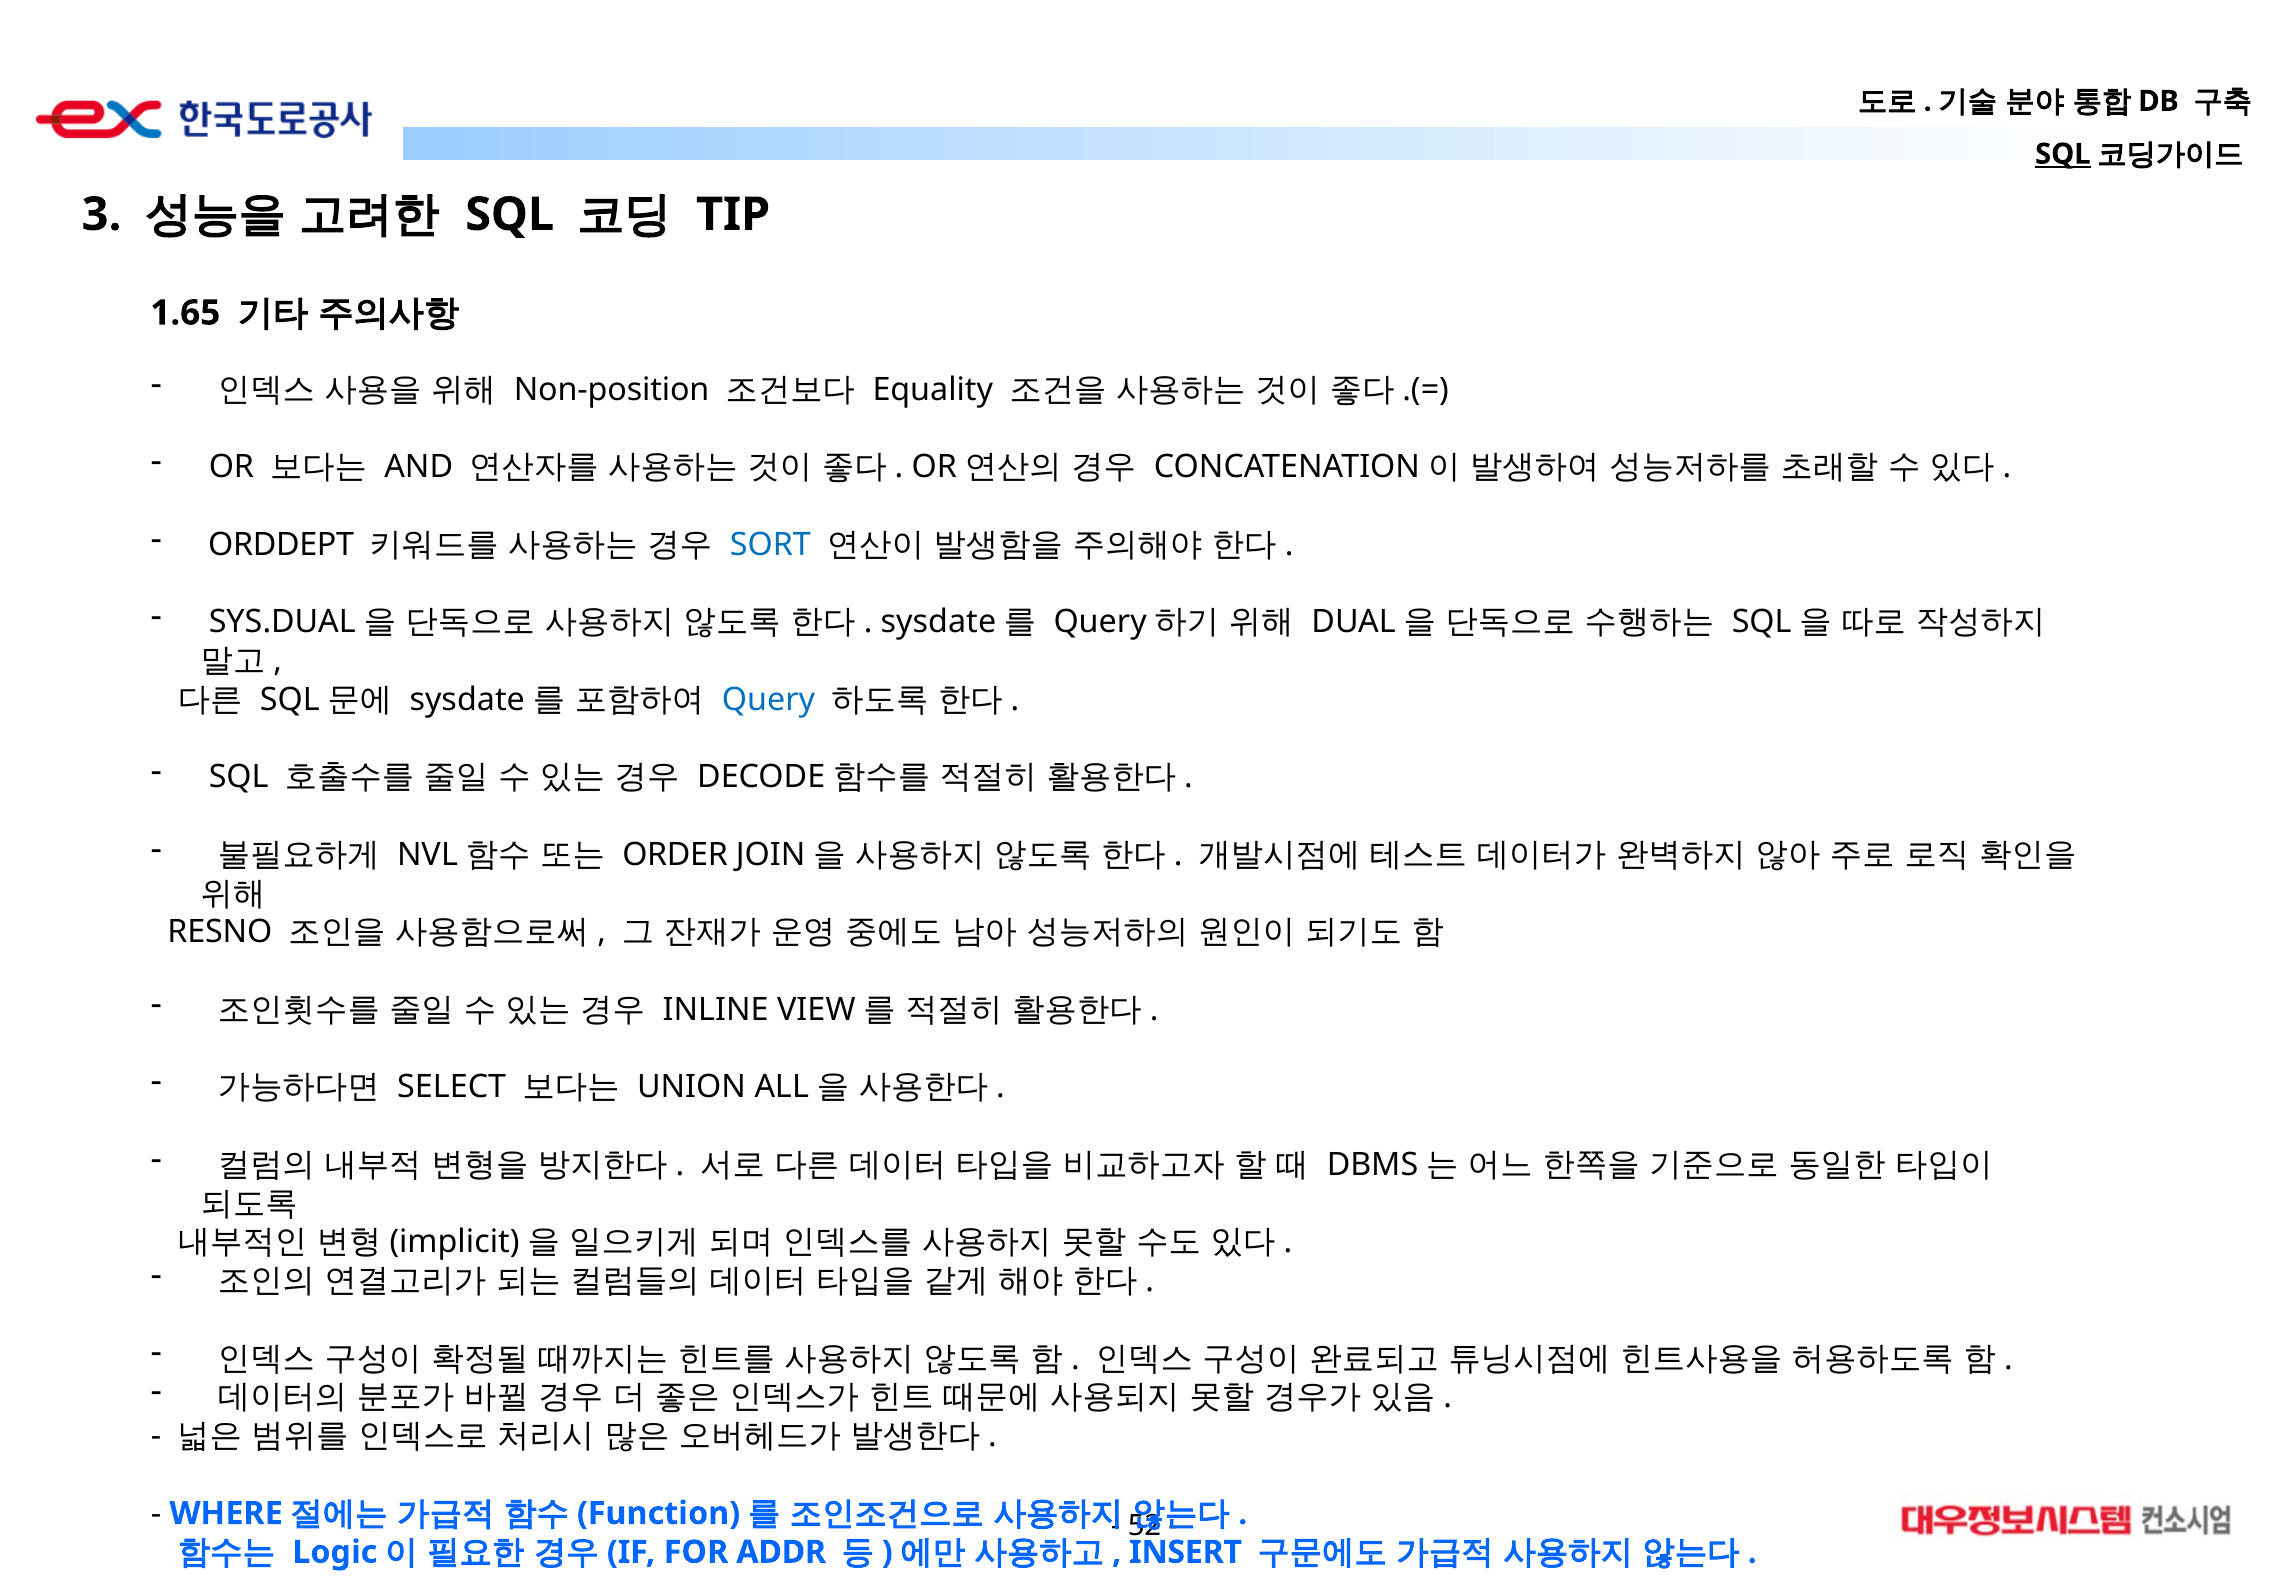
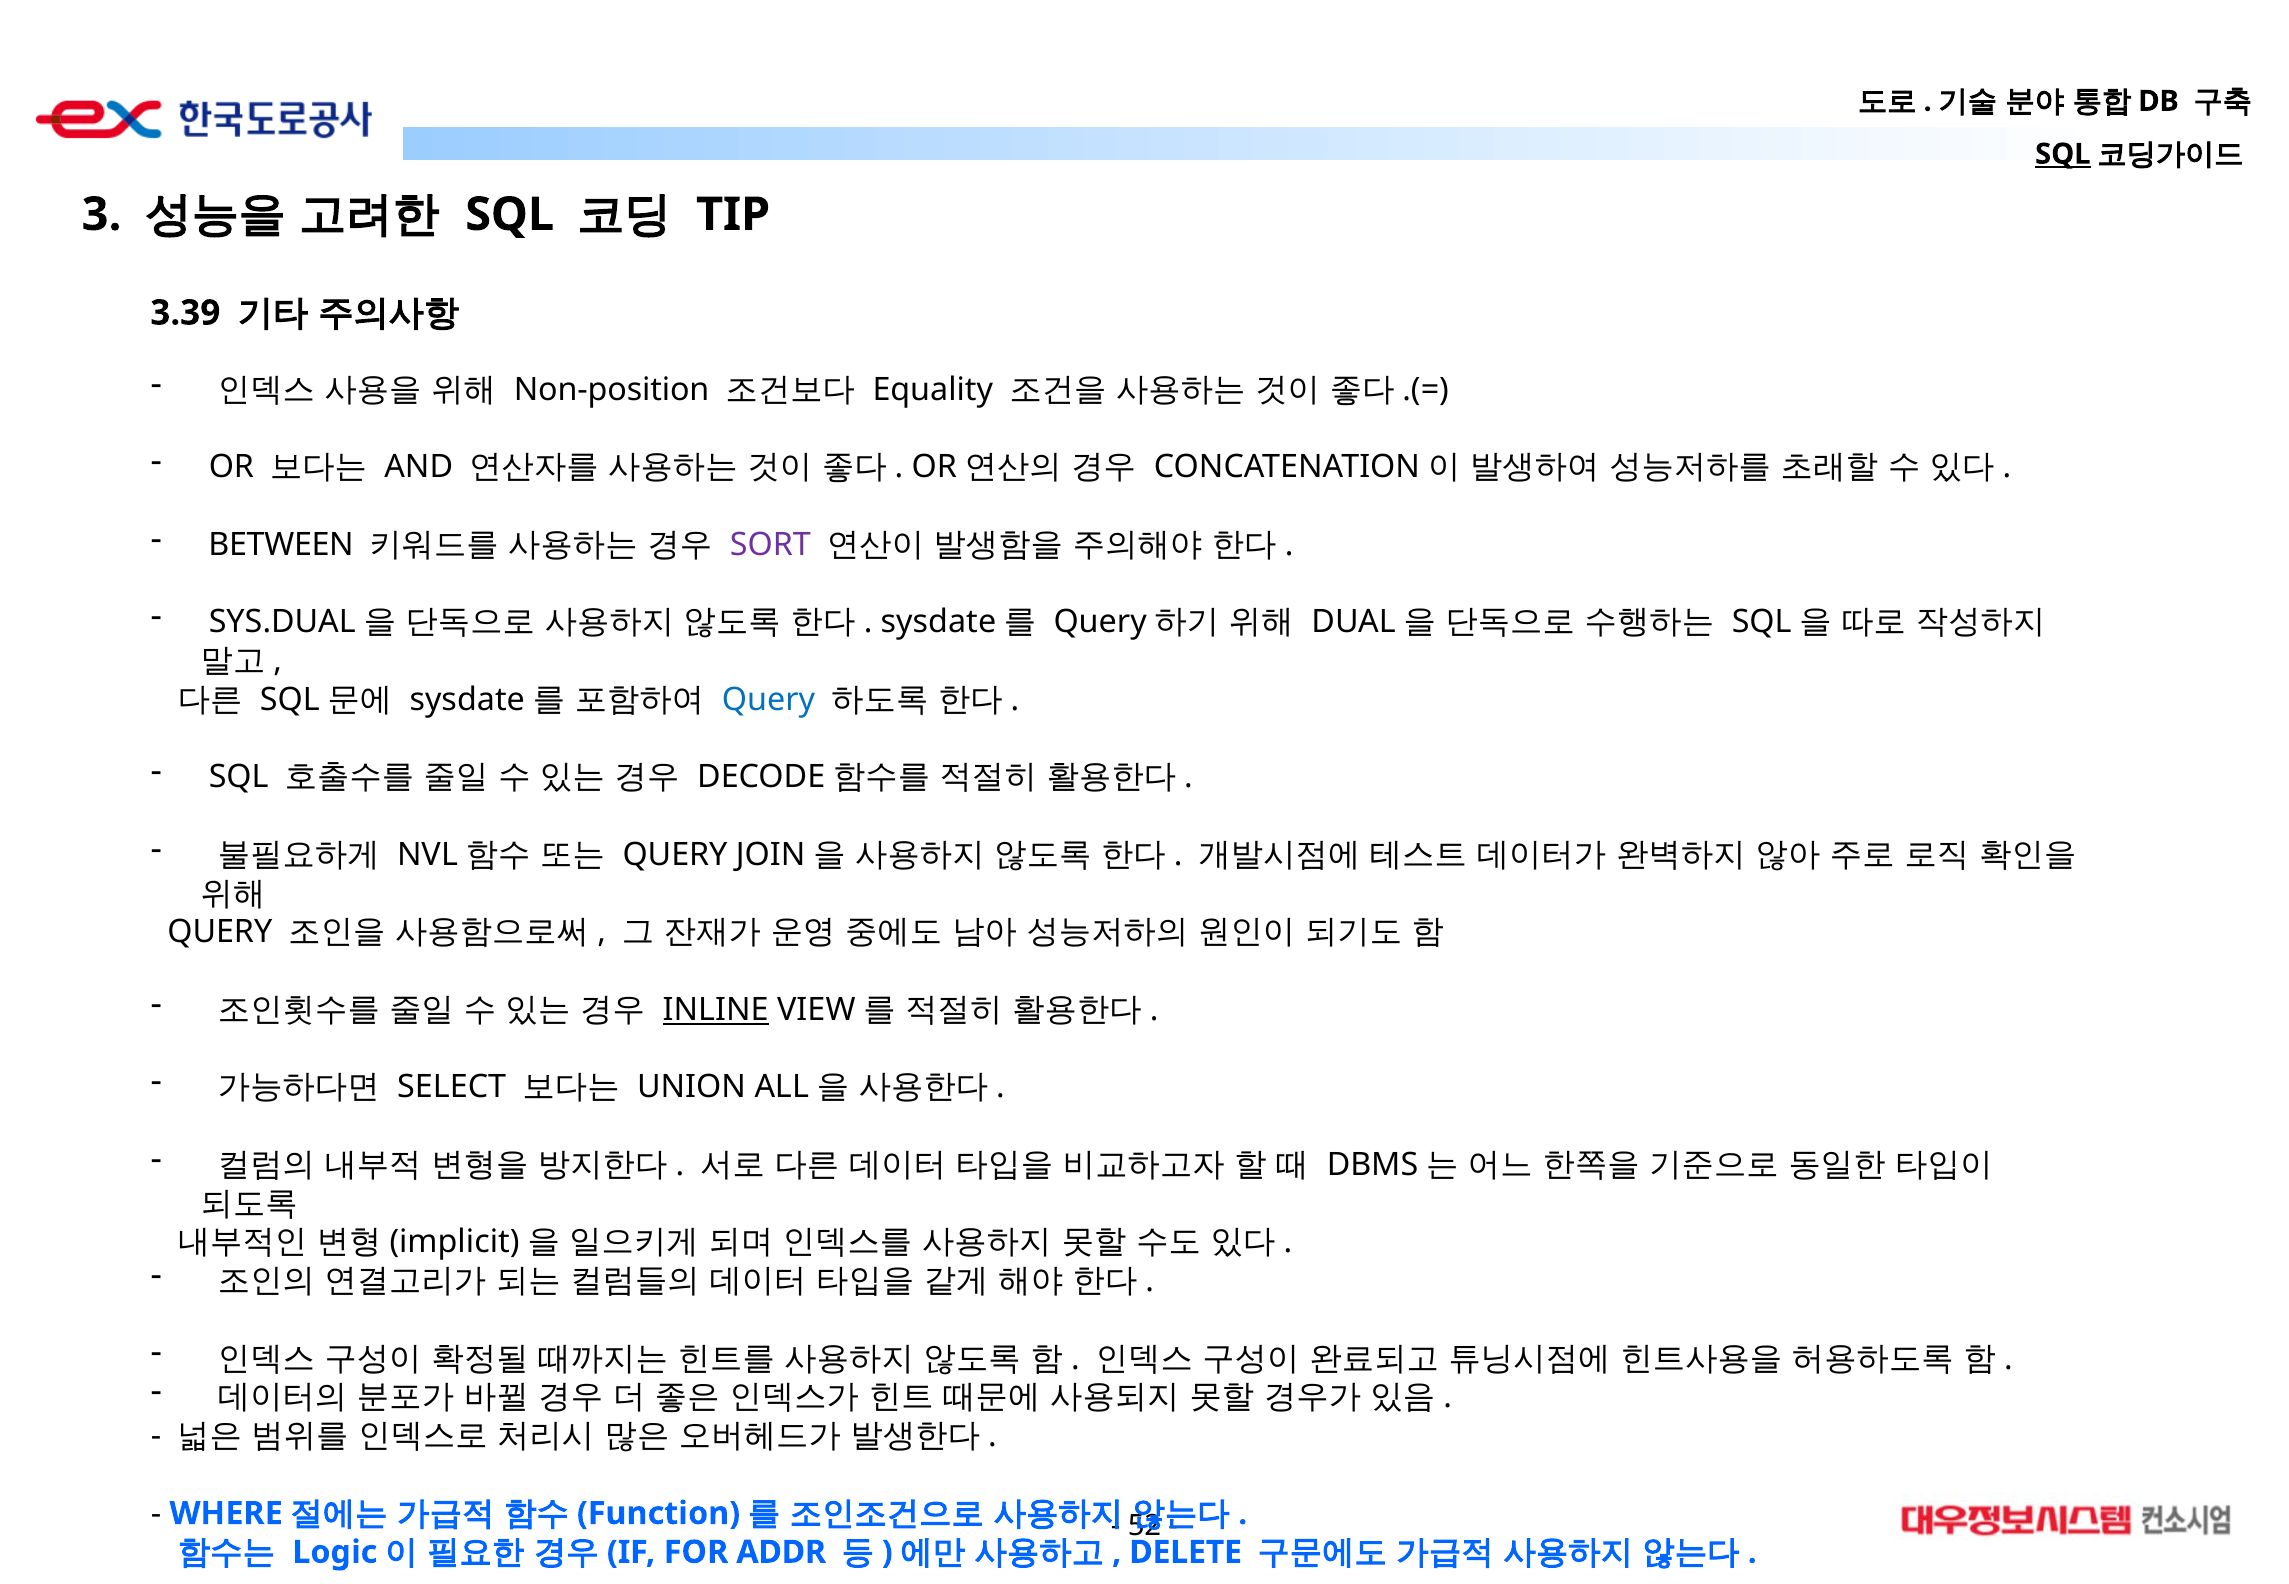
1.65: 1.65 -> 3.39 (185, 313)
ORDDEPT: ORDDEPT -> BETWEEN (281, 545)
SORT colour: blue -> purple (770, 545)
ORDER: ORDER -> QUERY (675, 855)
RESNO: RESNO -> QUERY (220, 933)
INLINE underline: none -> present (716, 1010)
INSERT: INSERT -> DELETE (1186, 1553)
